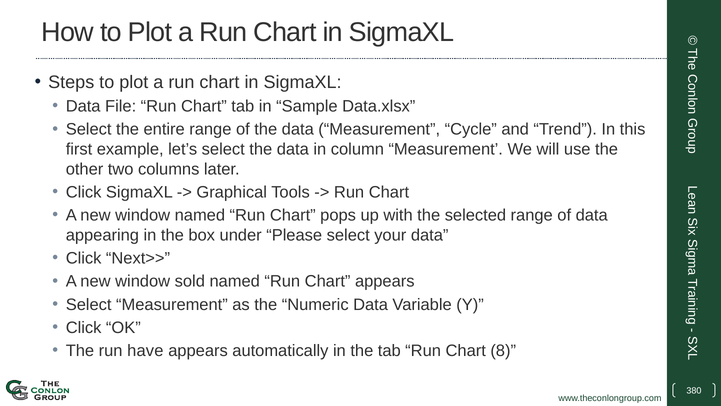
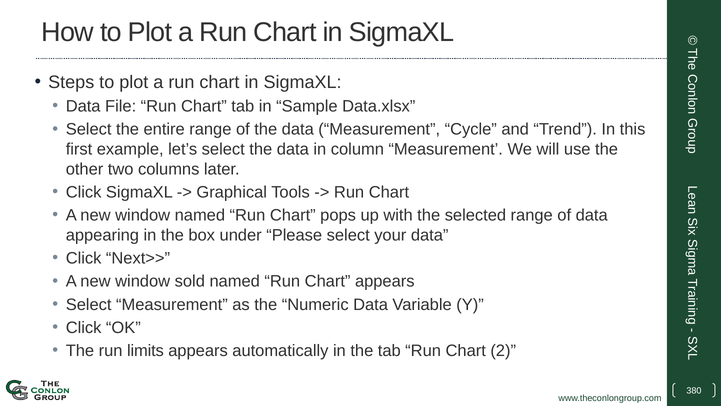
have: have -> limits (145, 350)
8: 8 -> 2 (503, 350)
